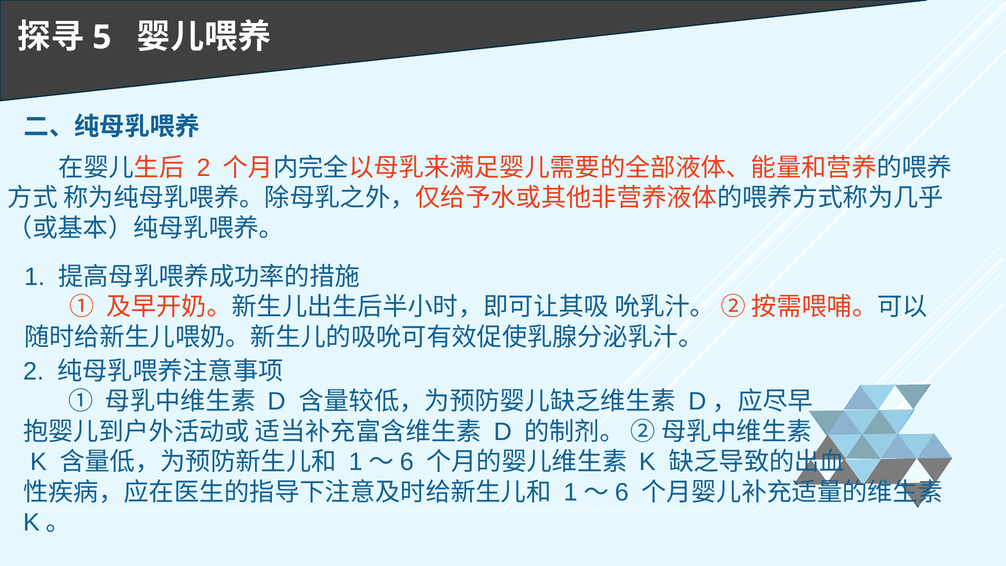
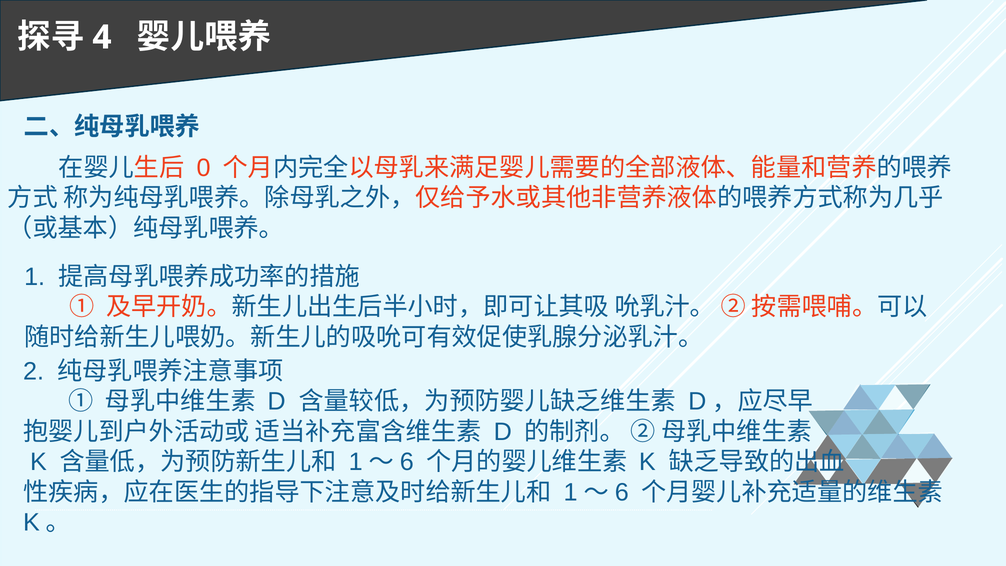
5: 5 -> 4 (102, 37)
2: 2 -> 0 (204, 168)
